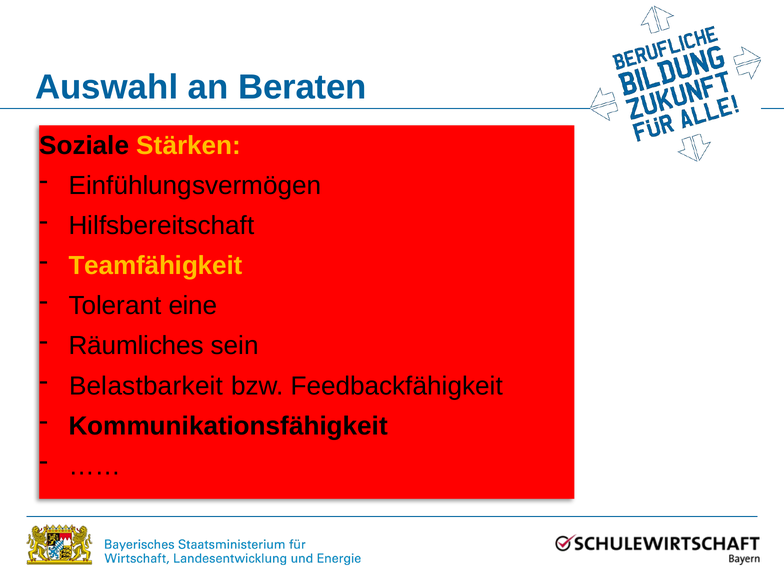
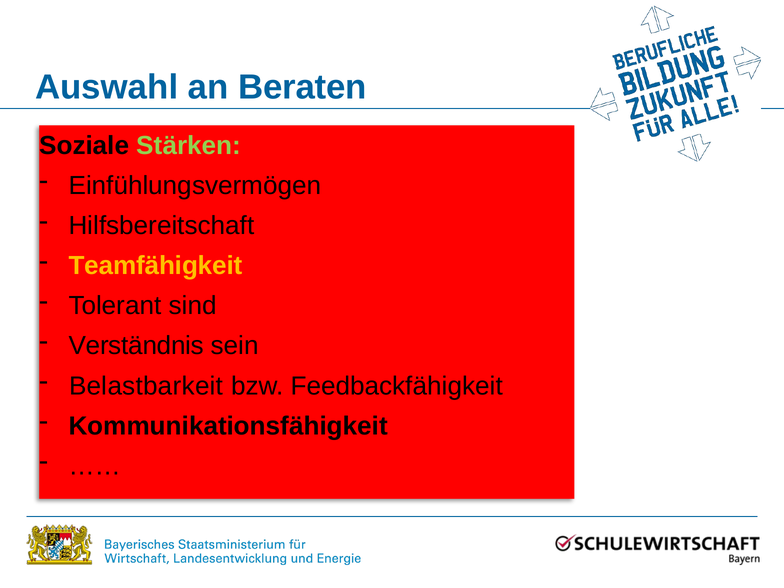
Stärken colour: yellow -> light green (189, 146)
eine: eine -> sind (193, 306)
Räumliches: Räumliches -> Verständnis (136, 346)
